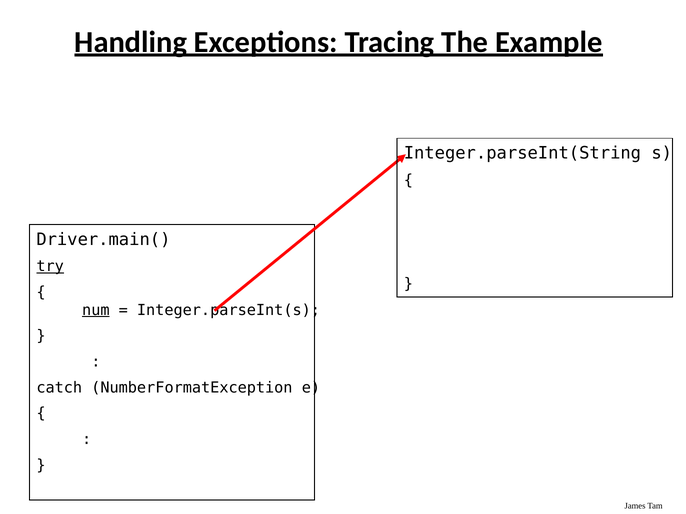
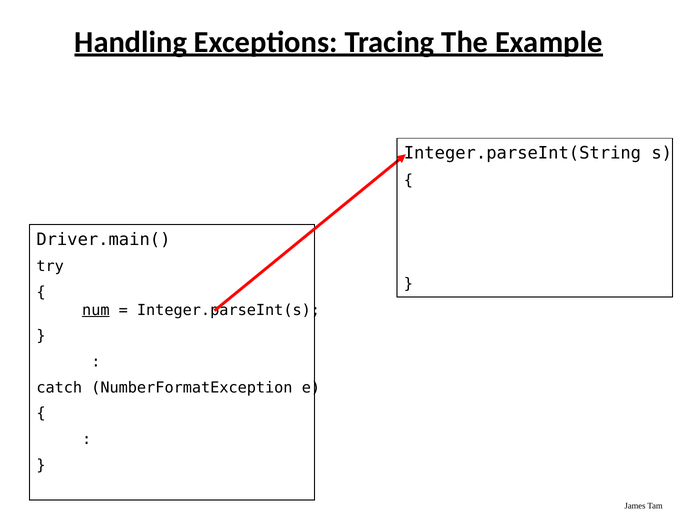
try underline: present -> none (50, 267)
